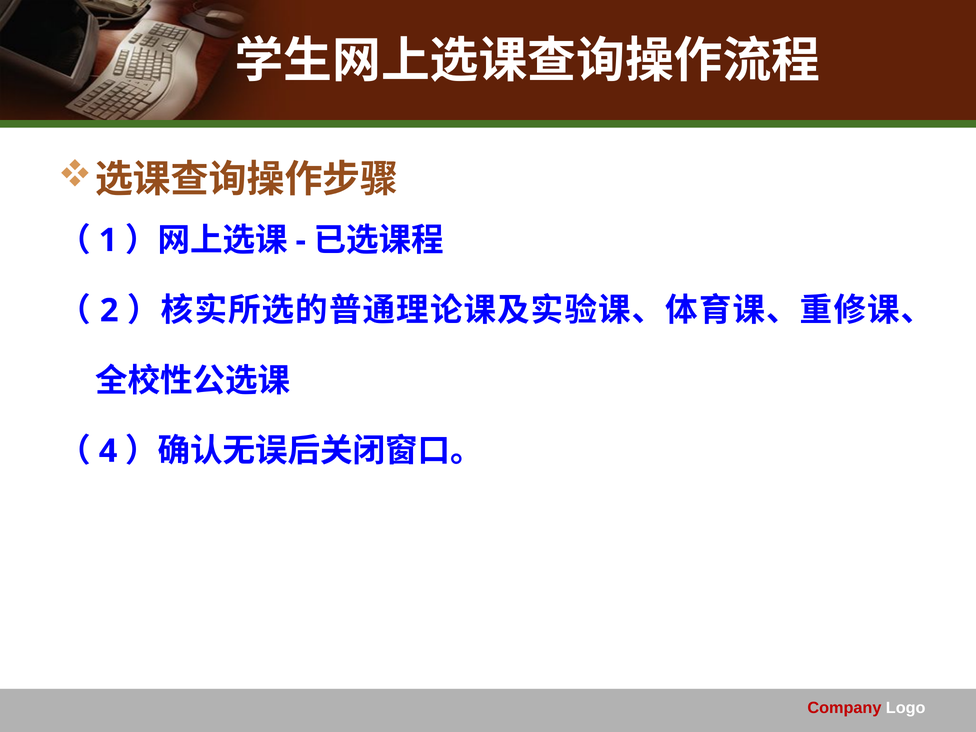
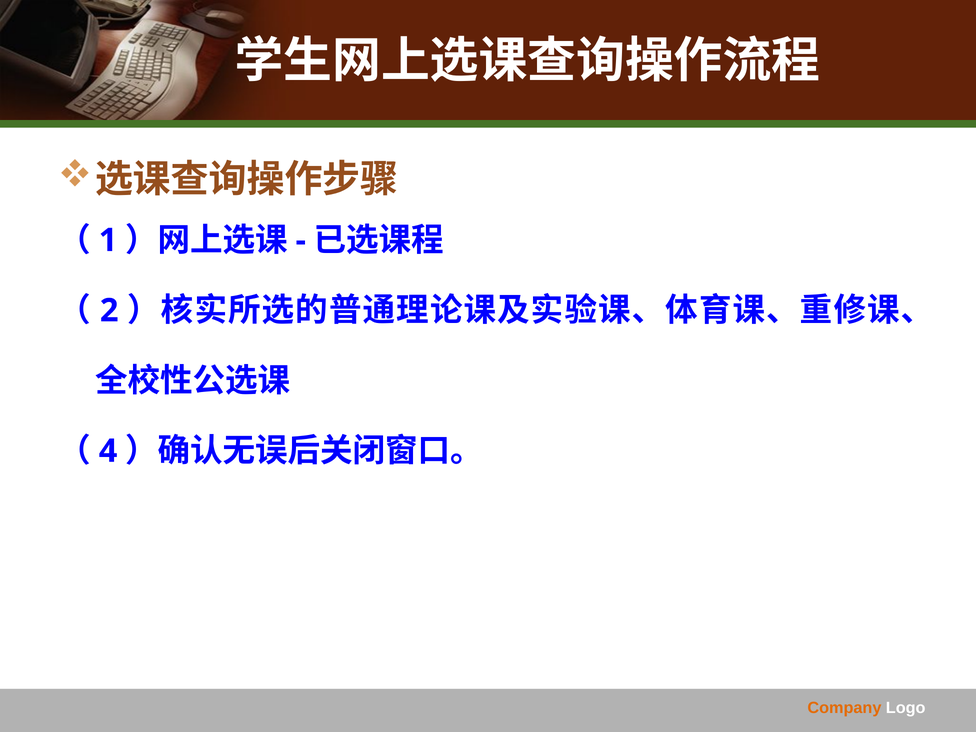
Company colour: red -> orange (844, 708)
